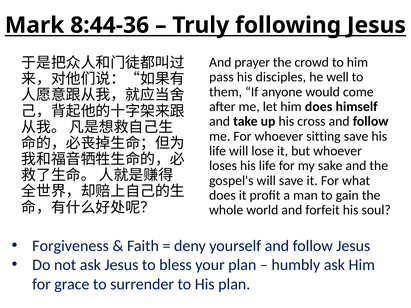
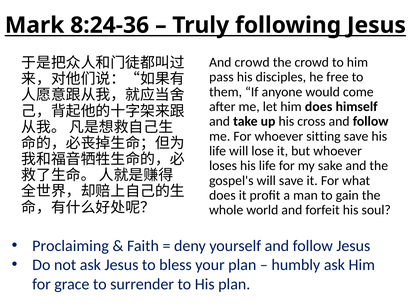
8:44-36: 8:44-36 -> 8:24-36 (110, 25)
And prayer: prayer -> crowd (252, 62)
well: well -> free (337, 77)
Forgiveness: Forgiveness -> Proclaiming (71, 246)
